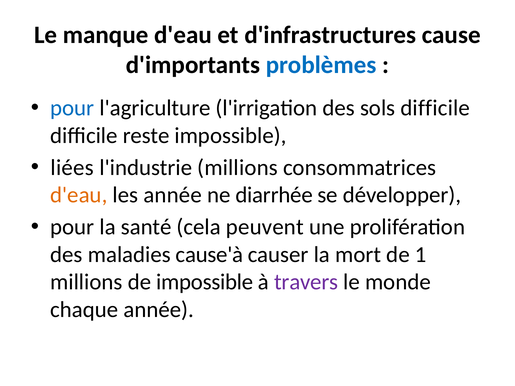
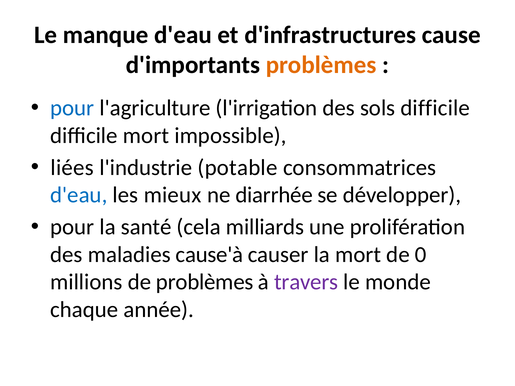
problèmes colour: blue -> orange (321, 65)
difficile reste: reste -> mort (146, 136)
l'industrie millions: millions -> potable (238, 168)
d'eau colour: orange -> blue (79, 195)
les année: année -> mieux (173, 195)
peuvent: peuvent -> milliards (265, 227)
1: 1 -> 0 (421, 255)
de impossible: impossible -> problèmes (205, 282)
